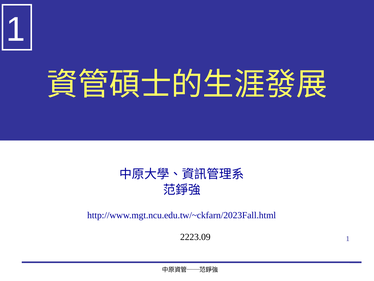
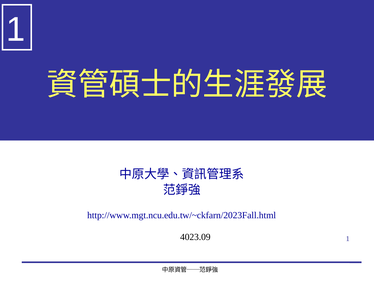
2223.09: 2223.09 -> 4023.09 (195, 237)
